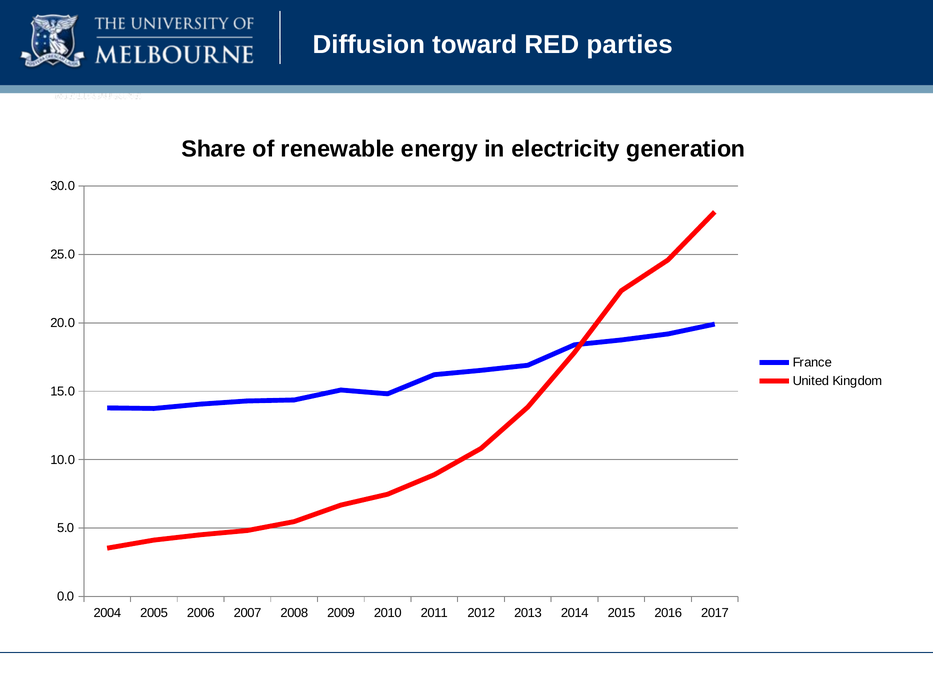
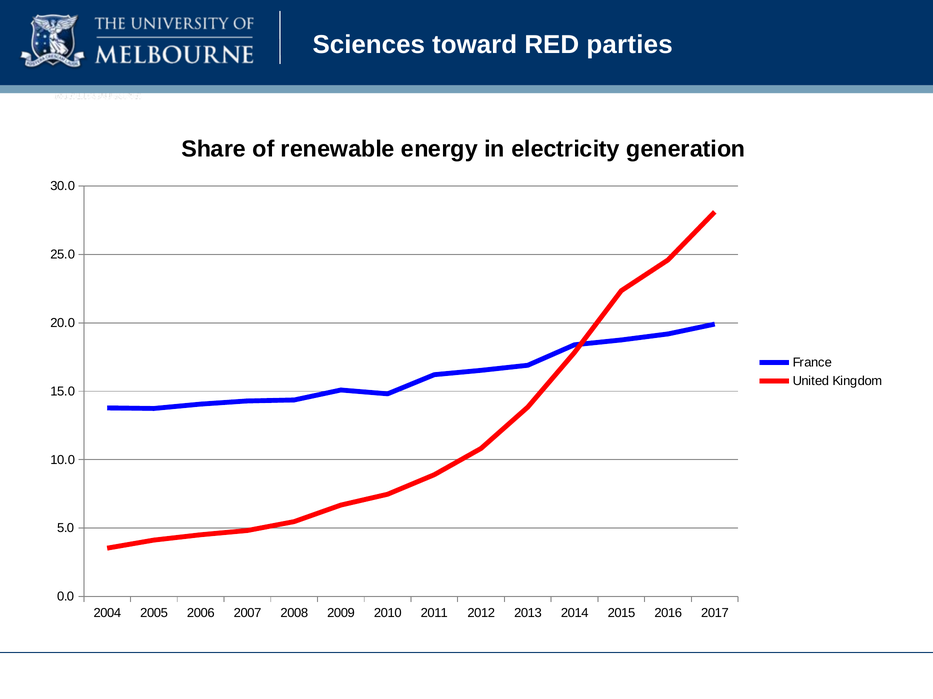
Diffusion: Diffusion -> Sciences (369, 45)
